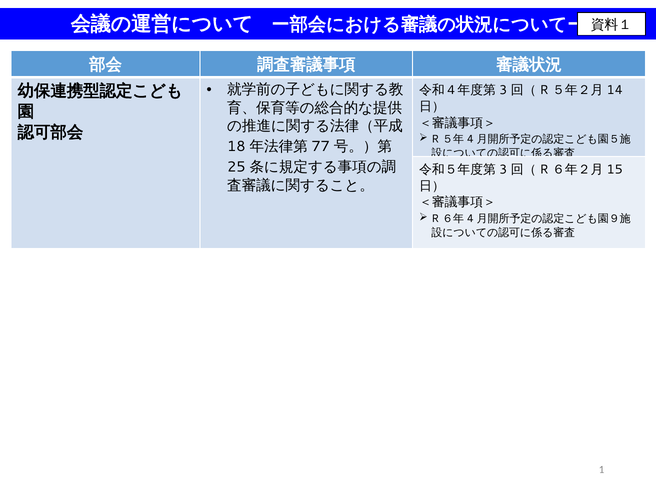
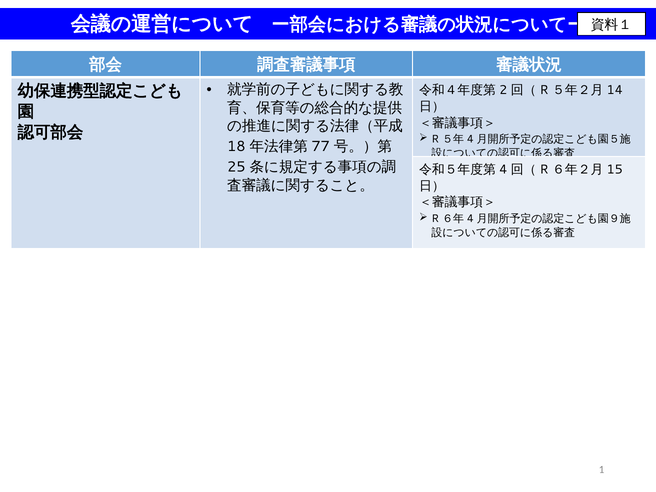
3: 3 -> 2 (503, 90)
3: 3 -> 4 (503, 169)
